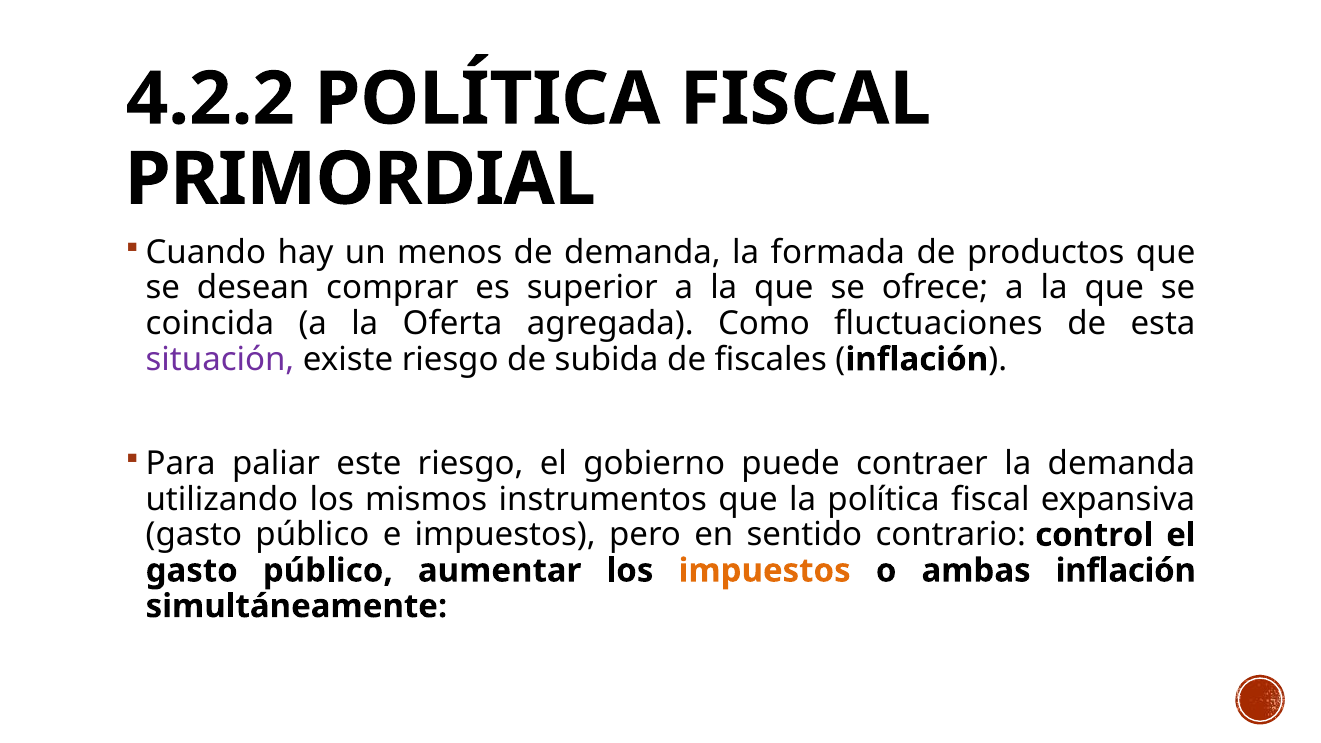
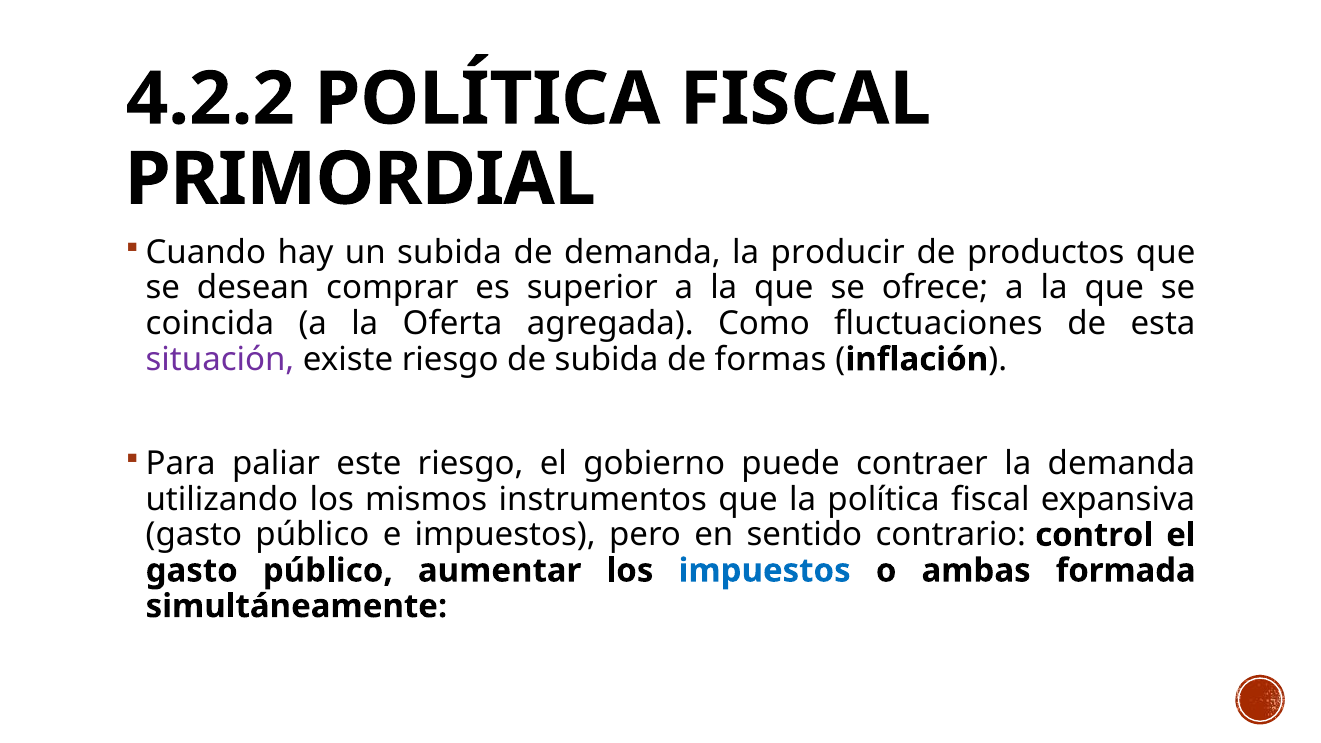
un menos: menos -> subida (450, 252)
formada: formada -> producir (838, 252)
fiscales: fiscales -> formas (771, 359)
impuestos colour: orange -> blue (765, 571)
ambas inflación: inflación -> formada (1126, 571)
